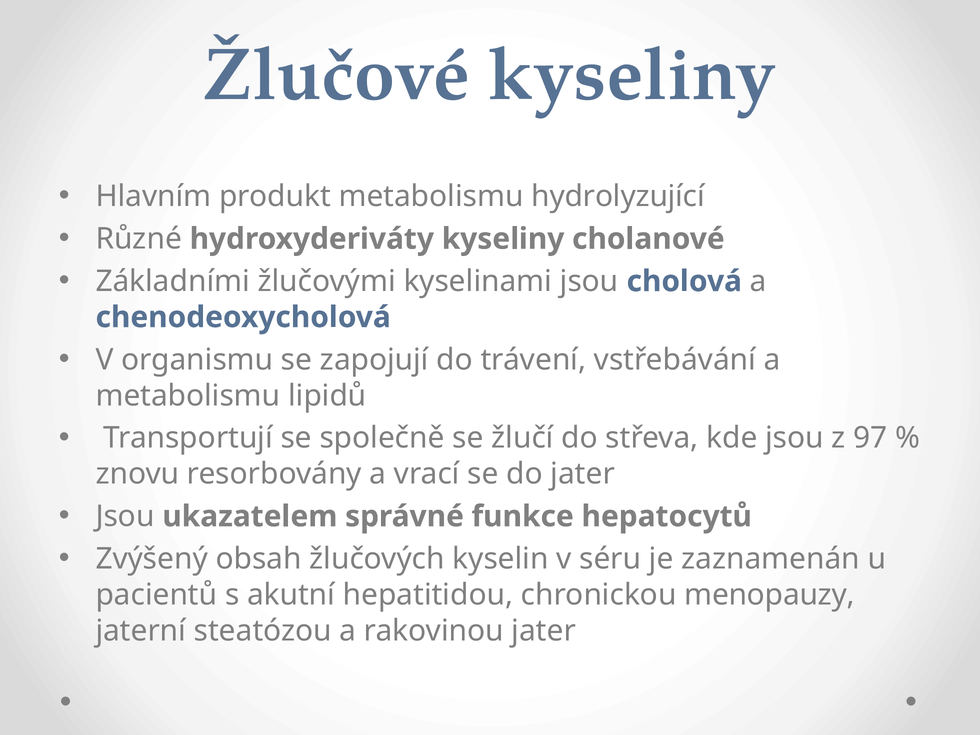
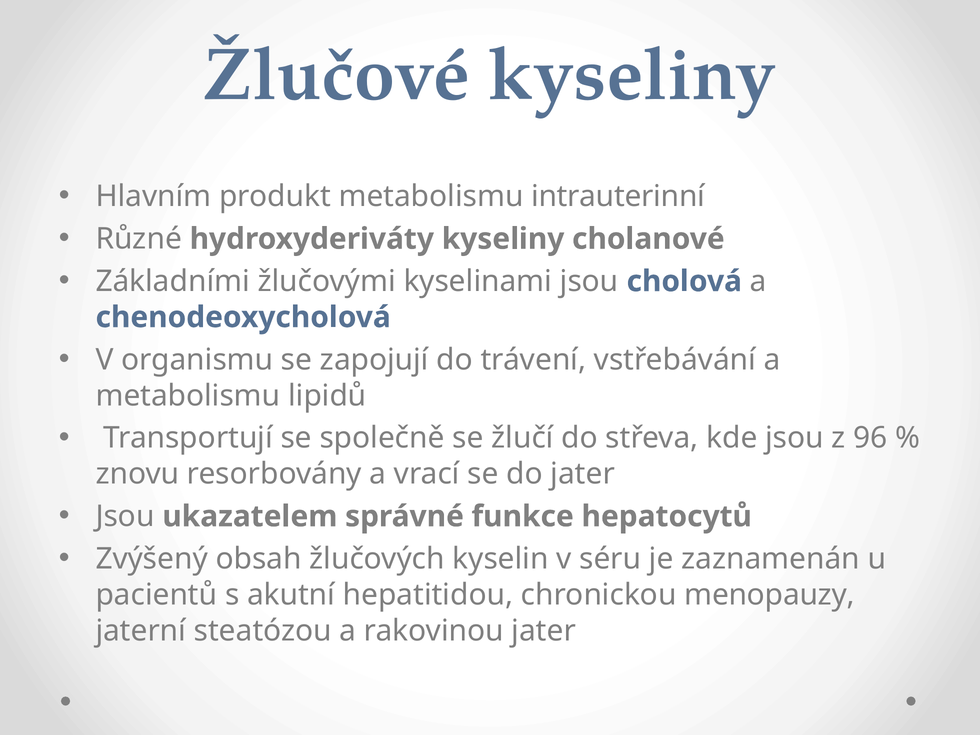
hydrolyzující: hydrolyzující -> intrauterinní (618, 196)
97: 97 -> 96 (870, 438)
